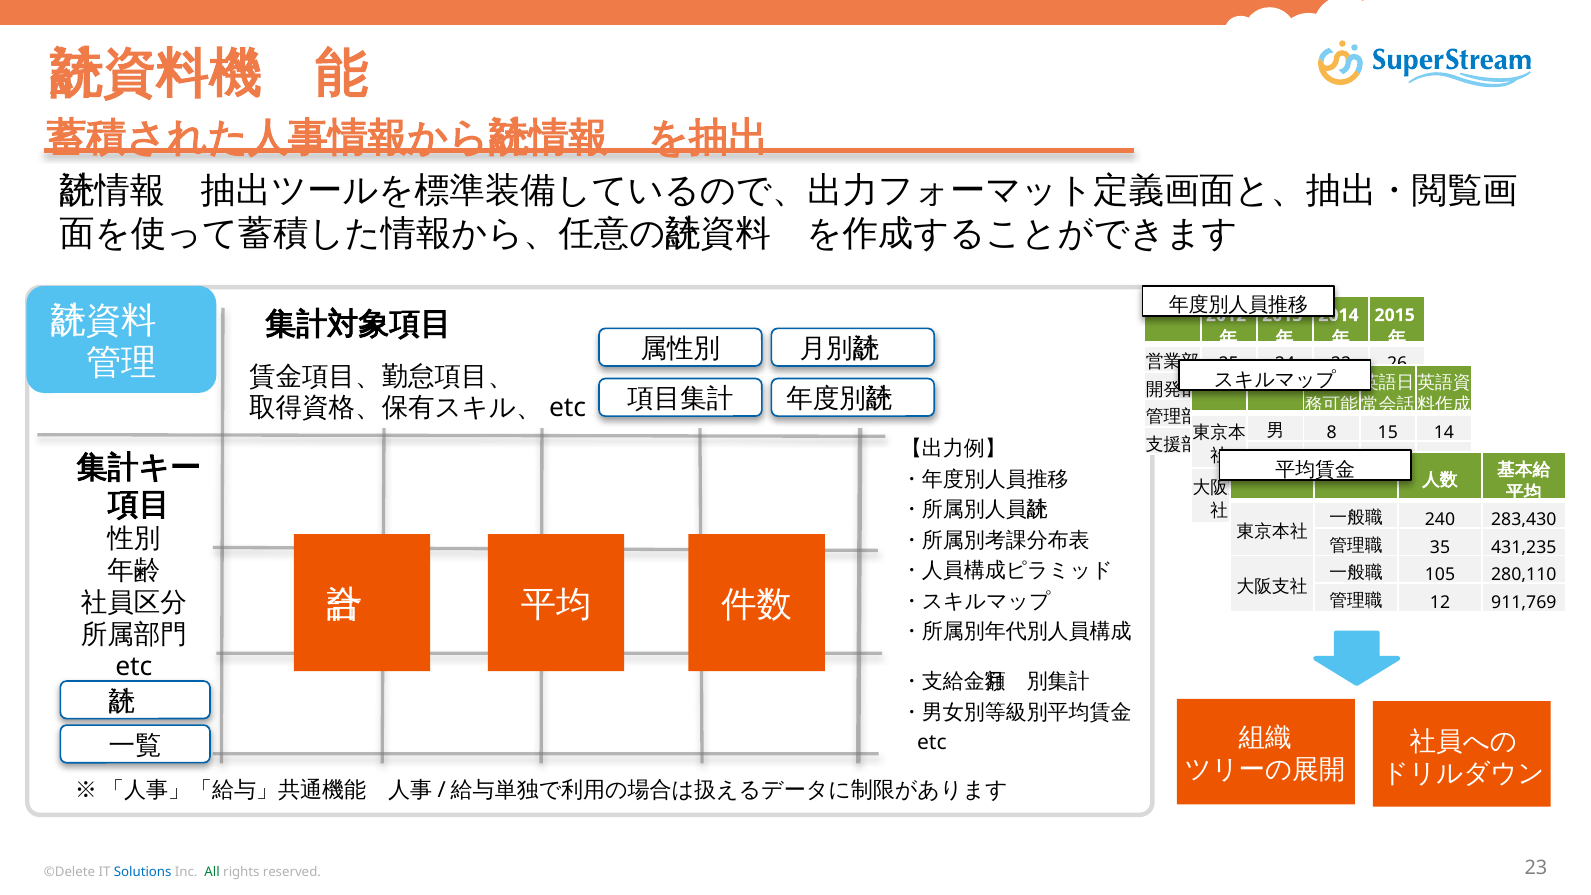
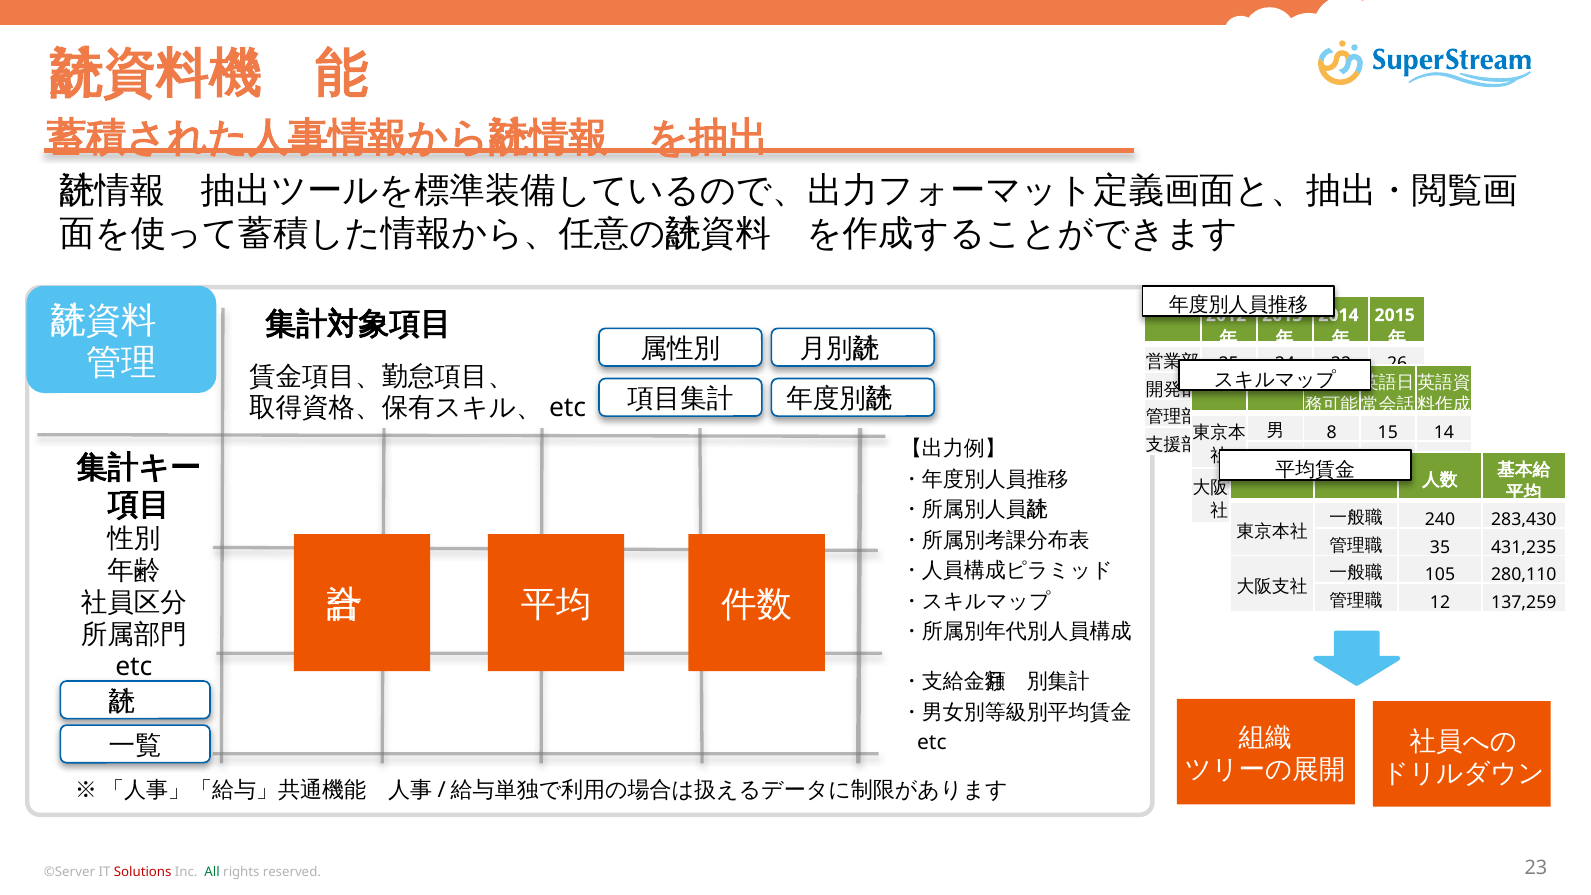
911,769: 911,769 -> 137,259 (1524, 603)
©Delete: ©Delete -> ©Server (69, 872)
Solutions colour: blue -> red (143, 872)
